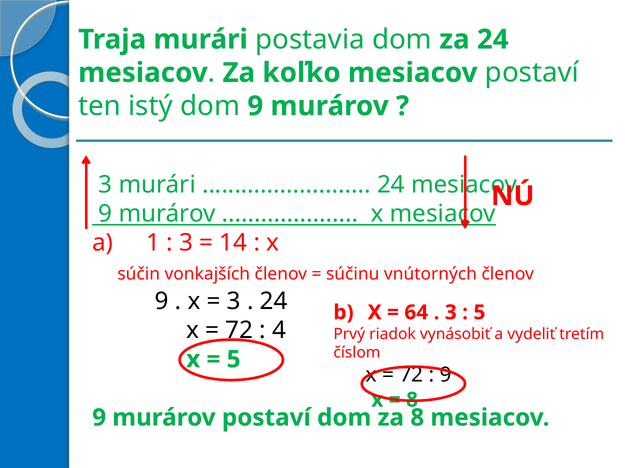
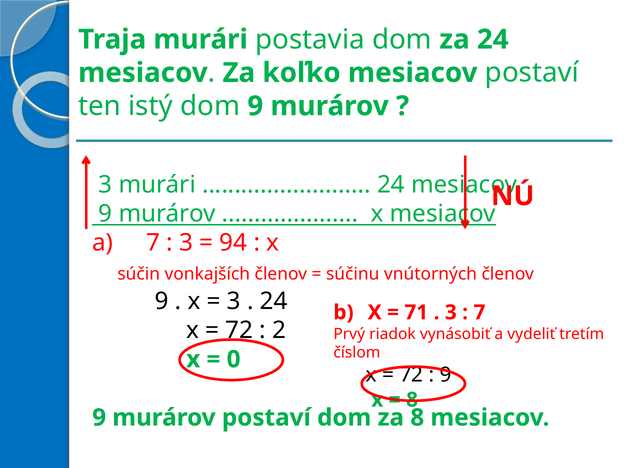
a 1: 1 -> 7 (153, 243)
14: 14 -> 94 (233, 243)
64: 64 -> 71 (416, 313)
5: 5 -> 7 (479, 313)
4: 4 -> 2 (279, 331)
5: 5 -> 0 (234, 360)
